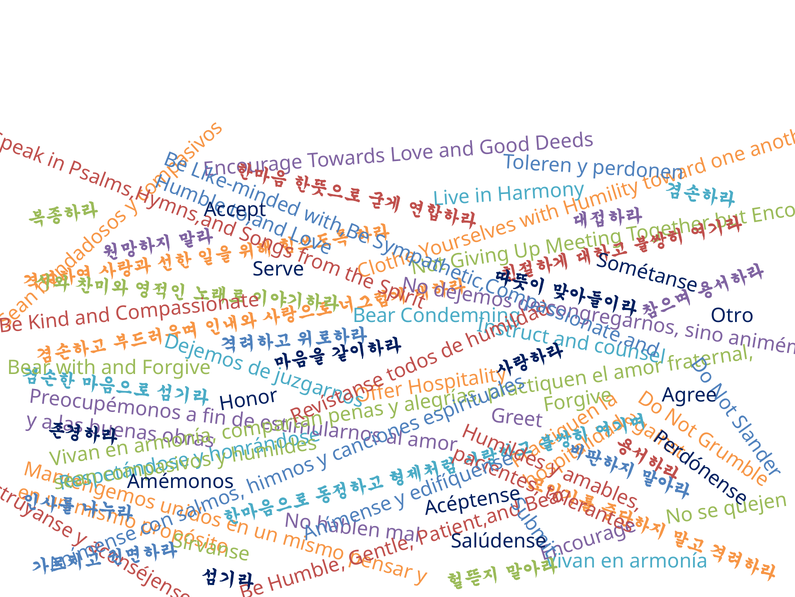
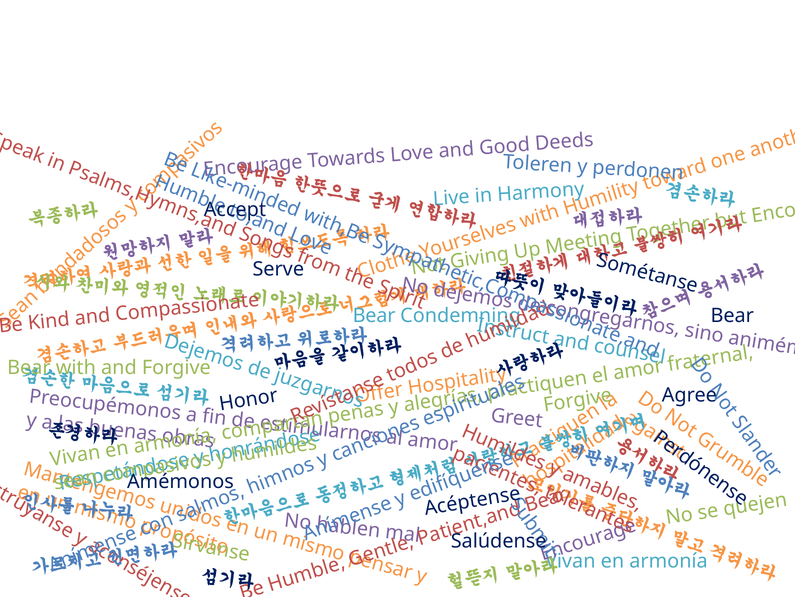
Otro: Otro -> Bear (732, 315)
